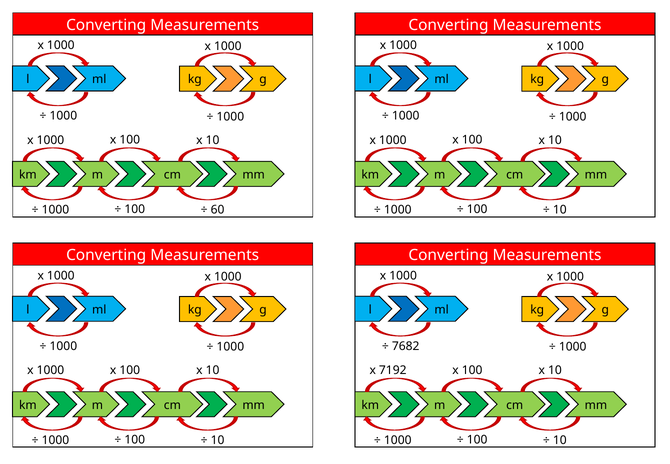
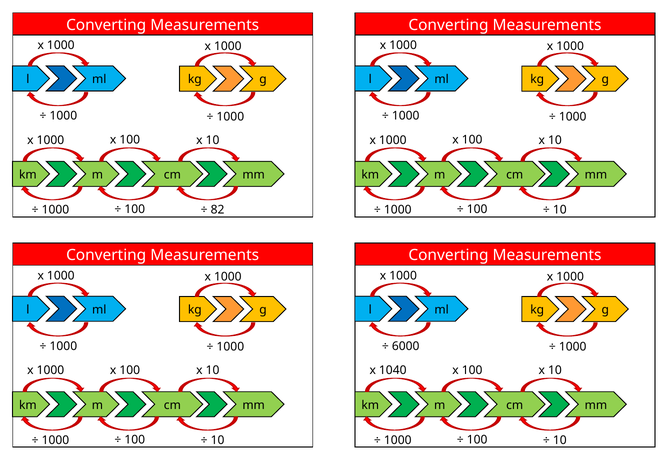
60: 60 -> 82 (218, 210)
7682: 7682 -> 6000 (406, 346)
7192: 7192 -> 1040 (393, 370)
